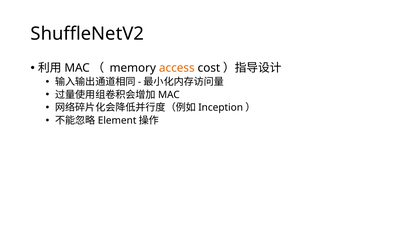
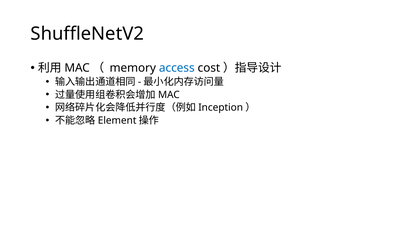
access colour: orange -> blue (177, 68)
